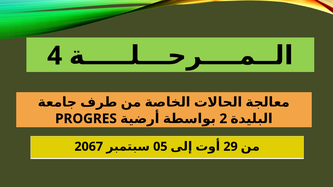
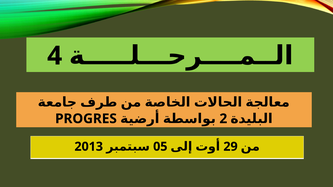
2067: 2067 -> 2013 (89, 147)
